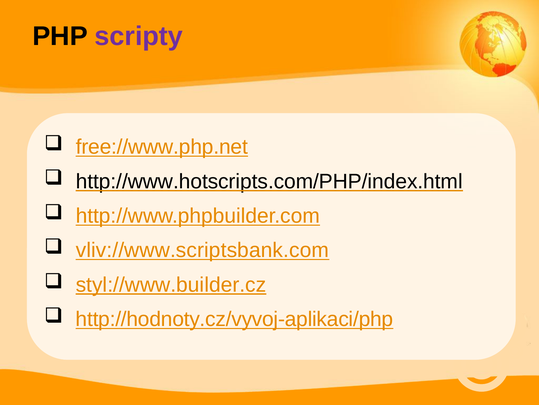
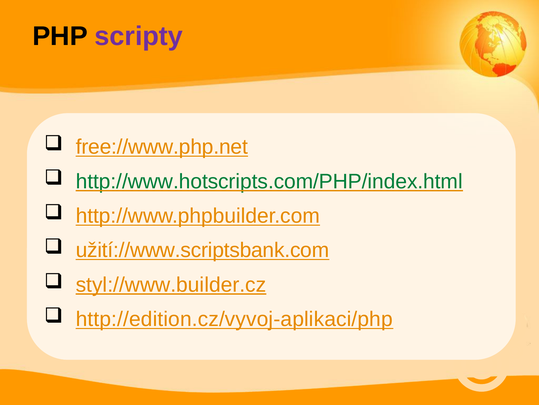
http://www.hotscripts.com/PHP/index.html colour: black -> green (269, 181)
vliv://www.scriptsbank.com: vliv://www.scriptsbank.com -> užití://www.scriptsbank.com (203, 250)
http://hodnoty.cz/vyvoj-aplikaci/php: http://hodnoty.cz/vyvoj-aplikaci/php -> http://edition.cz/vyvoj-aplikaci/php (234, 319)
